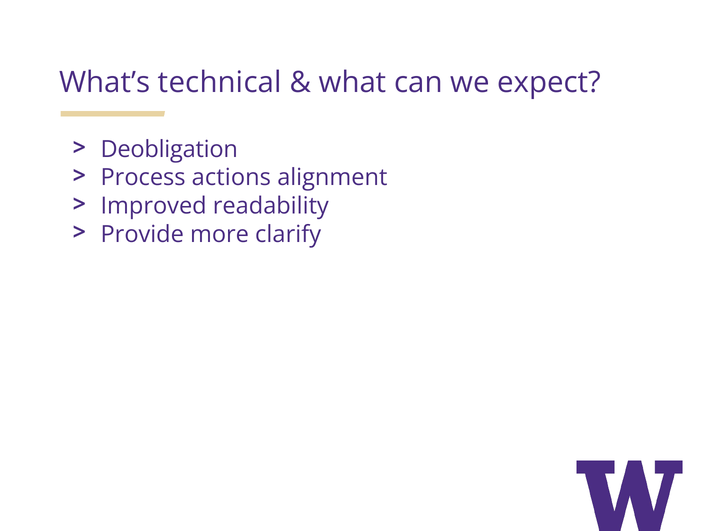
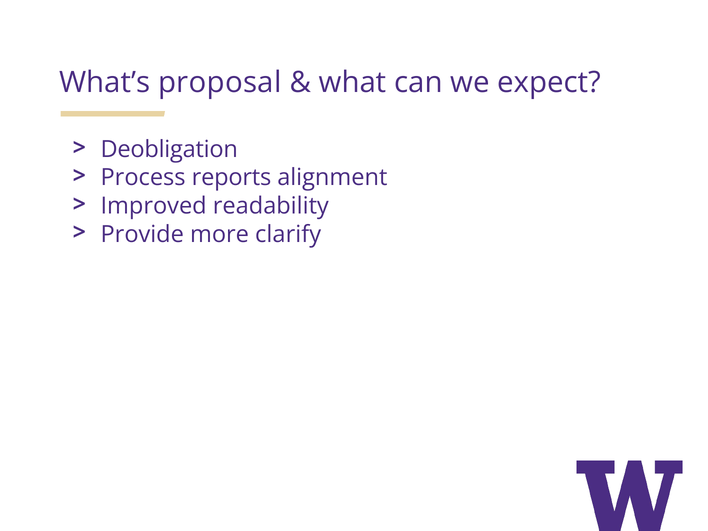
technical: technical -> proposal (220, 82)
actions: actions -> reports (232, 178)
